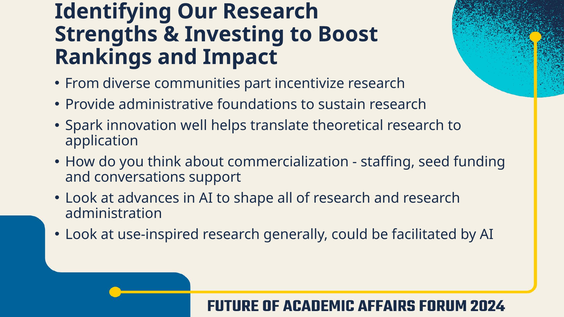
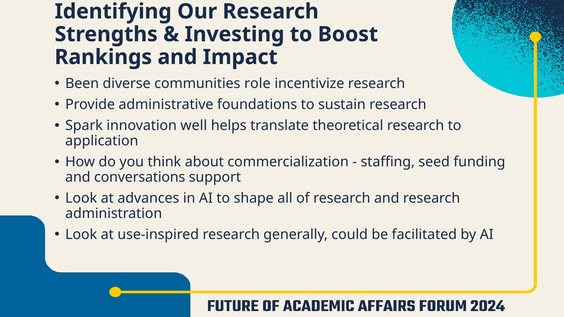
From: From -> Been (82, 84)
part: part -> role (257, 84)
